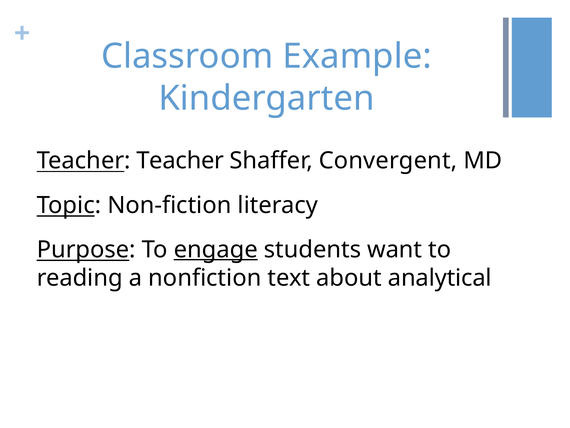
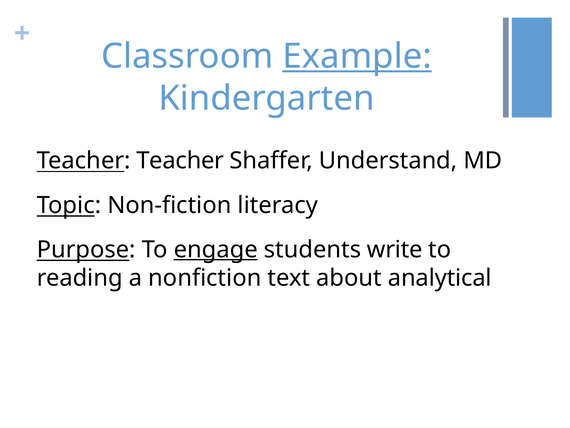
Example underline: none -> present (357, 56)
Convergent: Convergent -> Understand (388, 161)
want: want -> write (395, 249)
